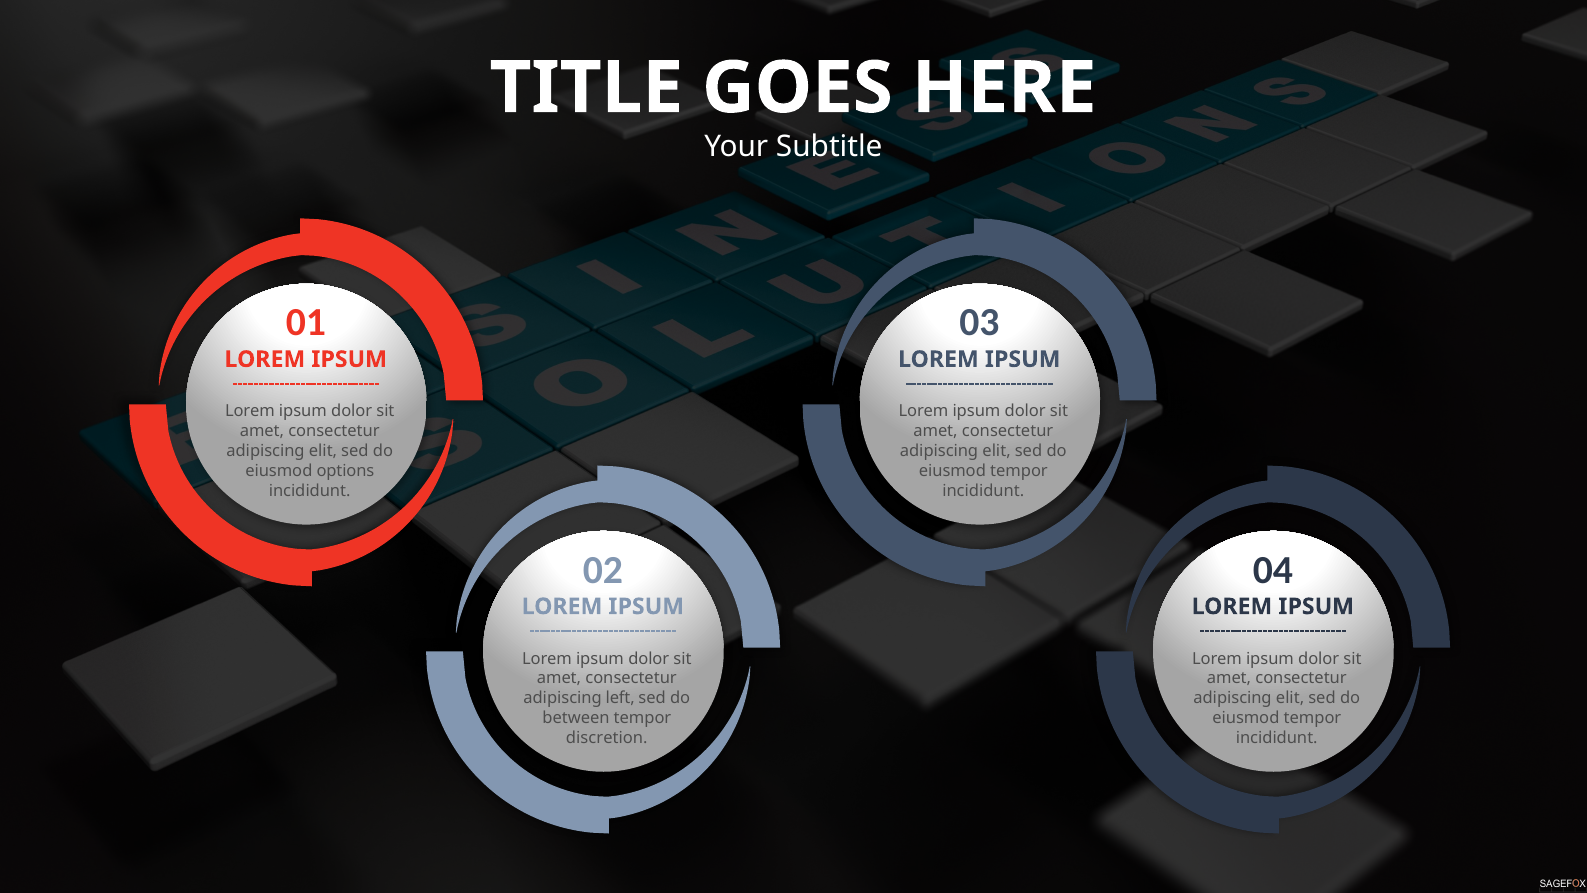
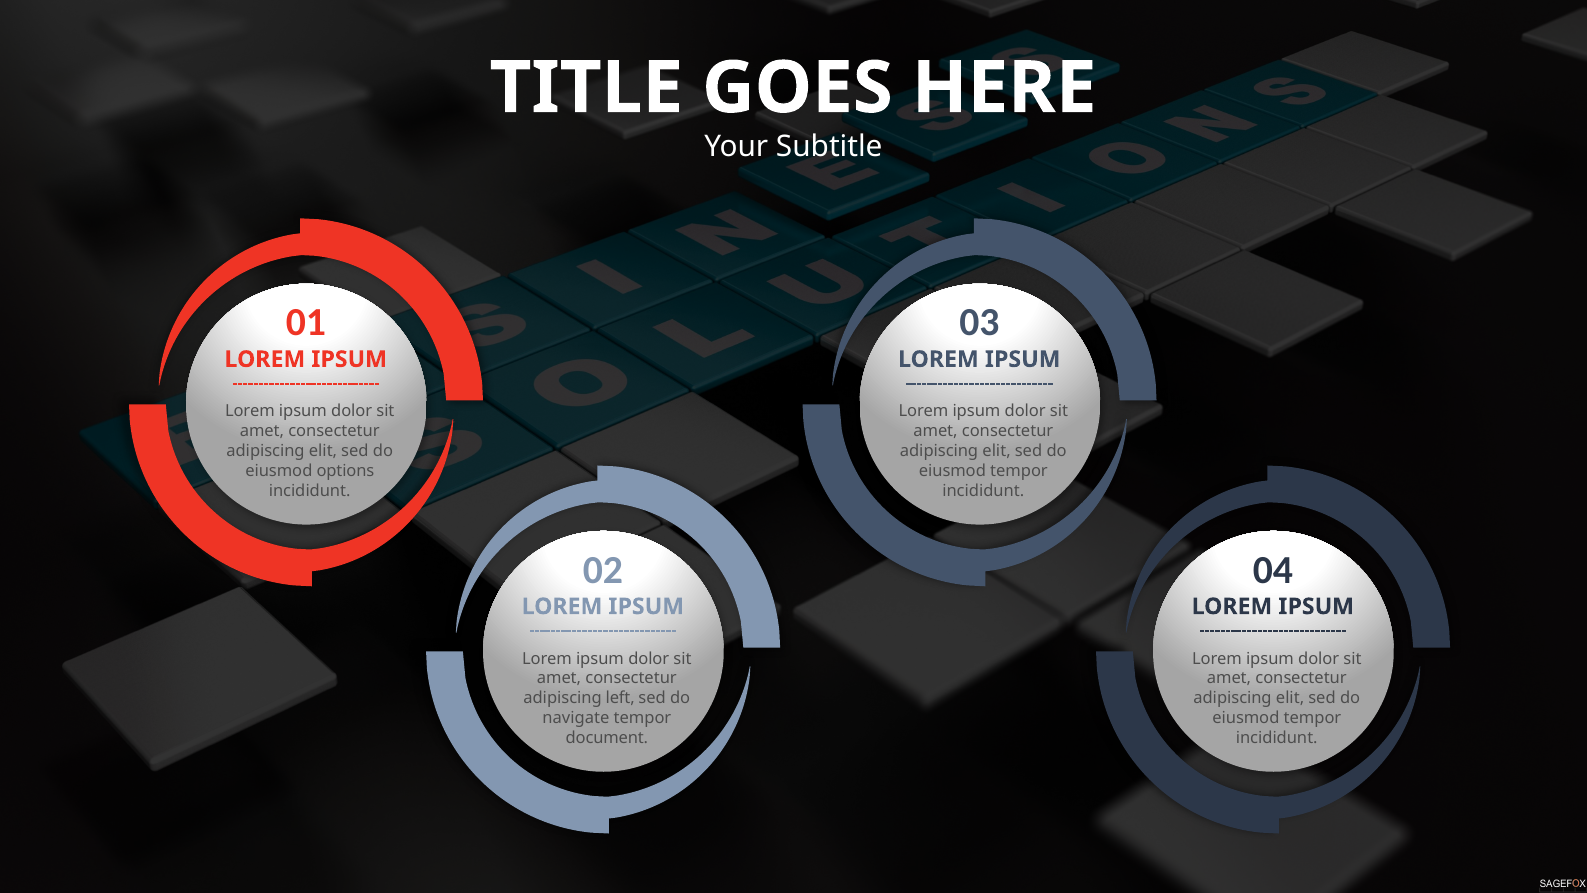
between: between -> navigate (576, 718)
discretion: discretion -> document (607, 738)
